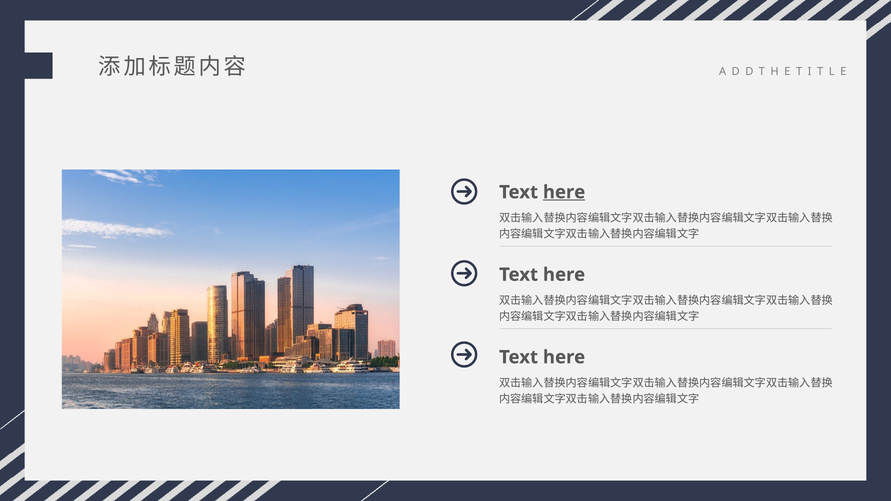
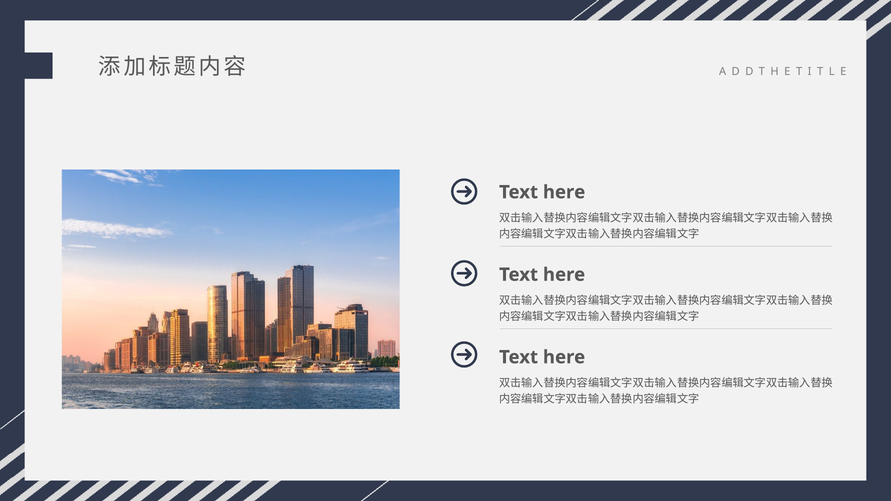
here underline: present -> none (564, 192)
